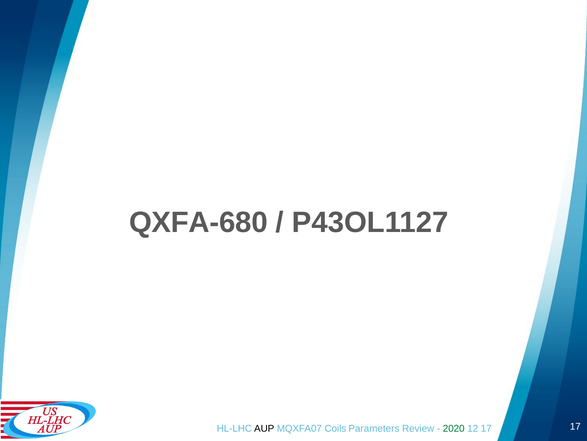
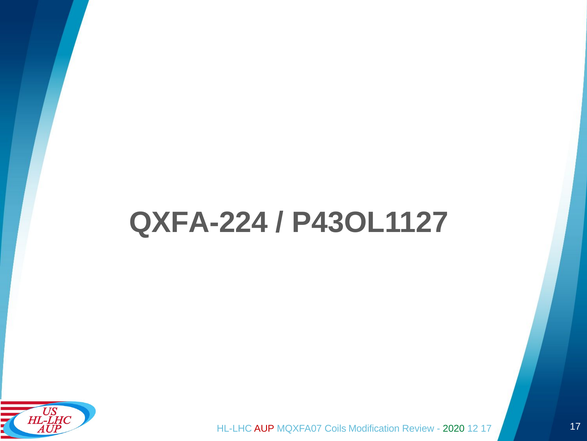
QXFA-680: QXFA-680 -> QXFA-224 (198, 222)
AUP colour: black -> red (264, 428)
Parameters: Parameters -> Modification (374, 428)
